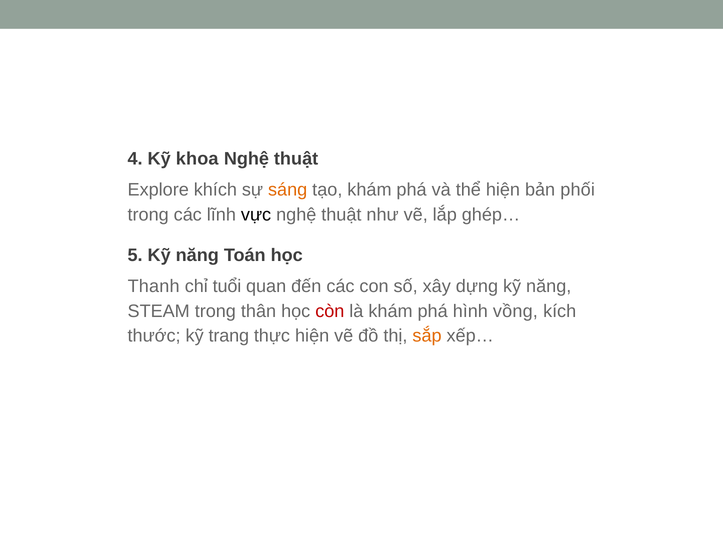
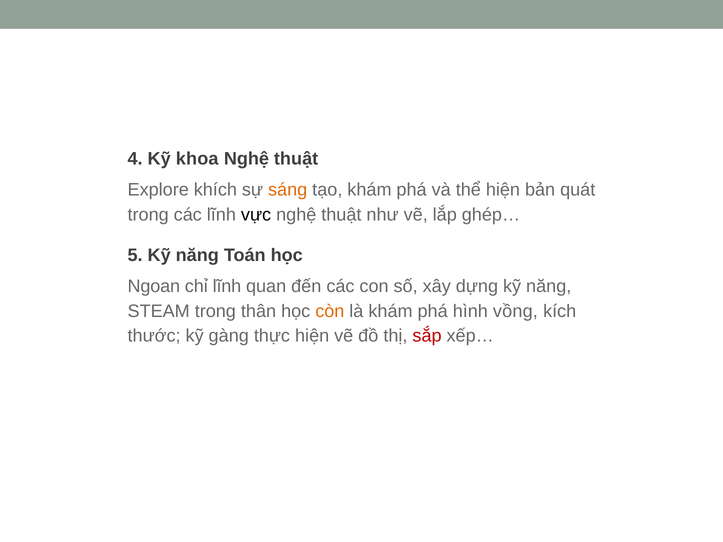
phối: phối -> quát (578, 190)
Thanh: Thanh -> Ngoan (154, 286)
chỉ tuổi: tuổi -> lĩnh (227, 286)
còn colour: red -> orange (330, 311)
trang: trang -> gàng (229, 336)
sắp colour: orange -> red (427, 336)
